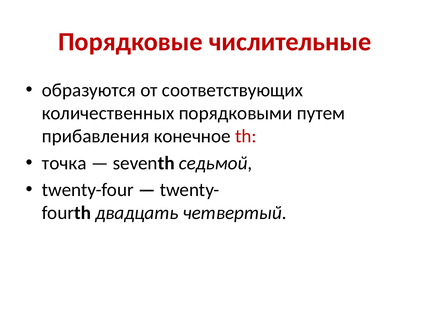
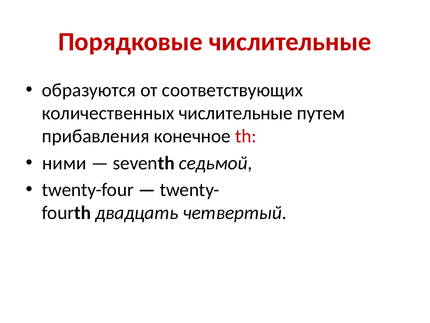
количественных порядковыми: порядковыми -> числительные (236, 113)
точка: точка -> ними (64, 163)
